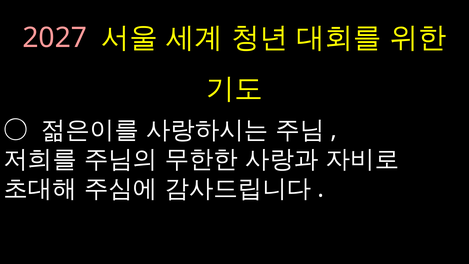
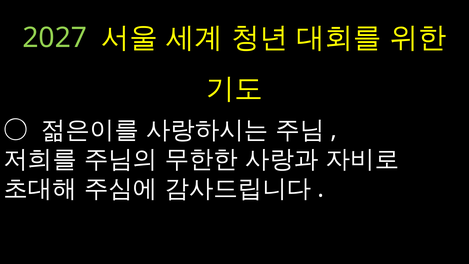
2027 colour: pink -> light green (55, 38)
